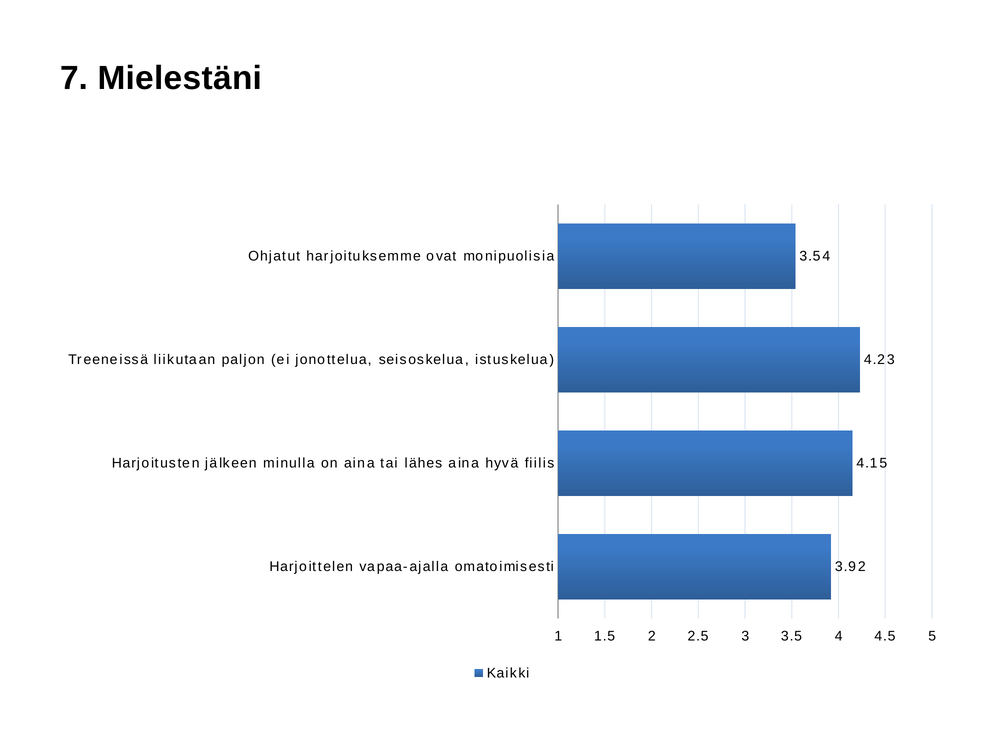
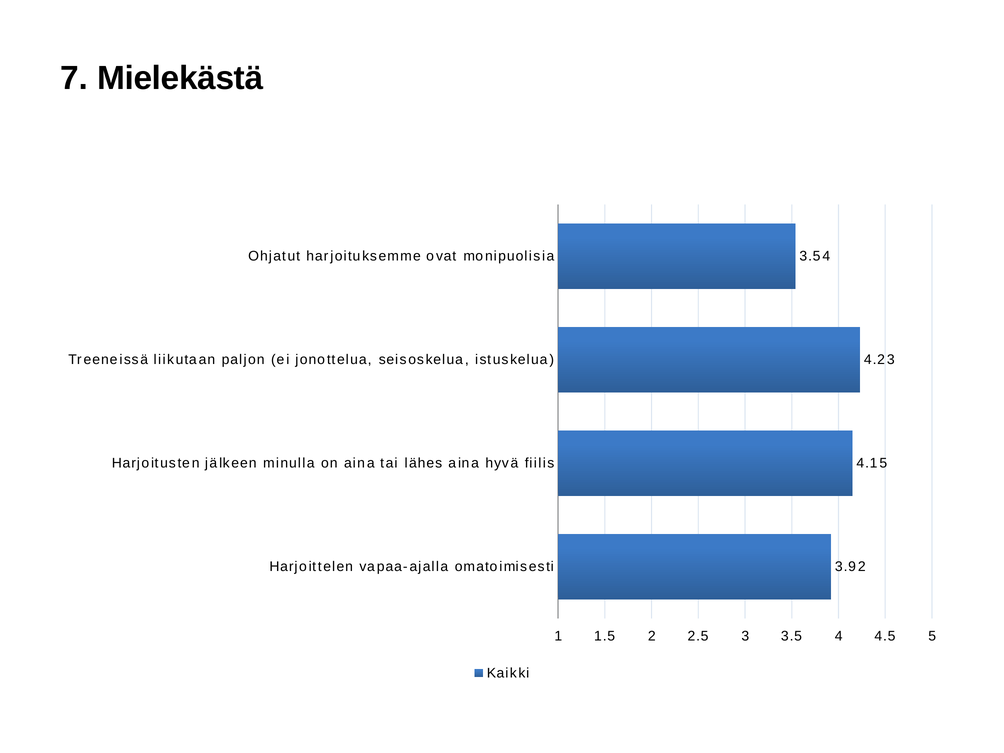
Mielestäni: Mielestäni -> Mielekästä (180, 78)
